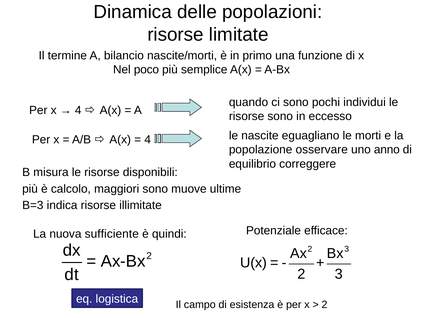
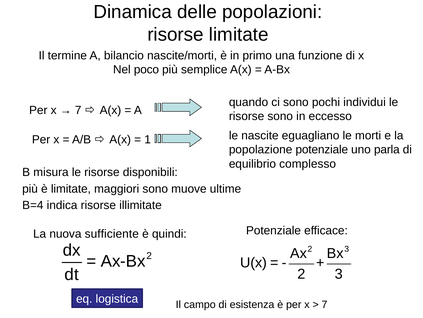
4: 4 -> 7 (78, 110)
4: 4 -> 1 (148, 139)
popolazione osservare: osservare -> potenziale (322, 149)
anno: anno -> parla (387, 149)
correggere: correggere -> complesso (308, 163)
è calcolo: calcolo -> limitate (71, 188)
B=3: B=3 -> B=4 (33, 205)
2: 2 -> 7 (325, 304)
